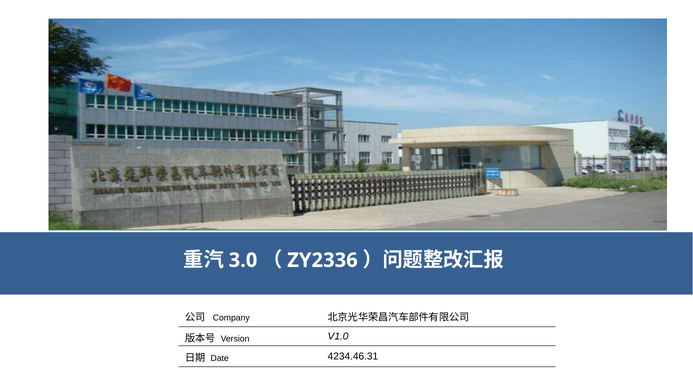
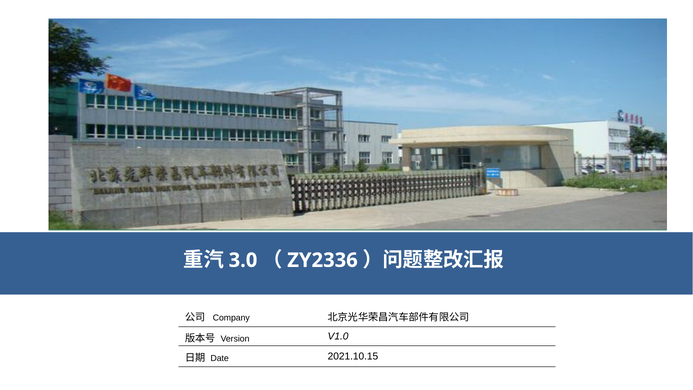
4234.46.31: 4234.46.31 -> 2021.10.15 (353, 356)
